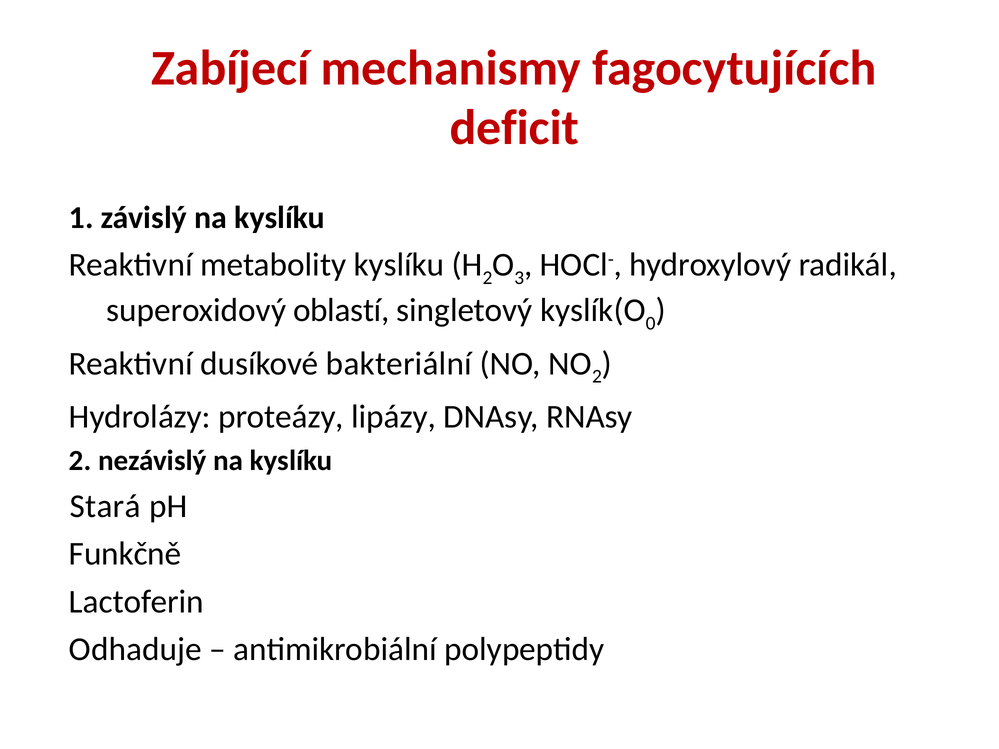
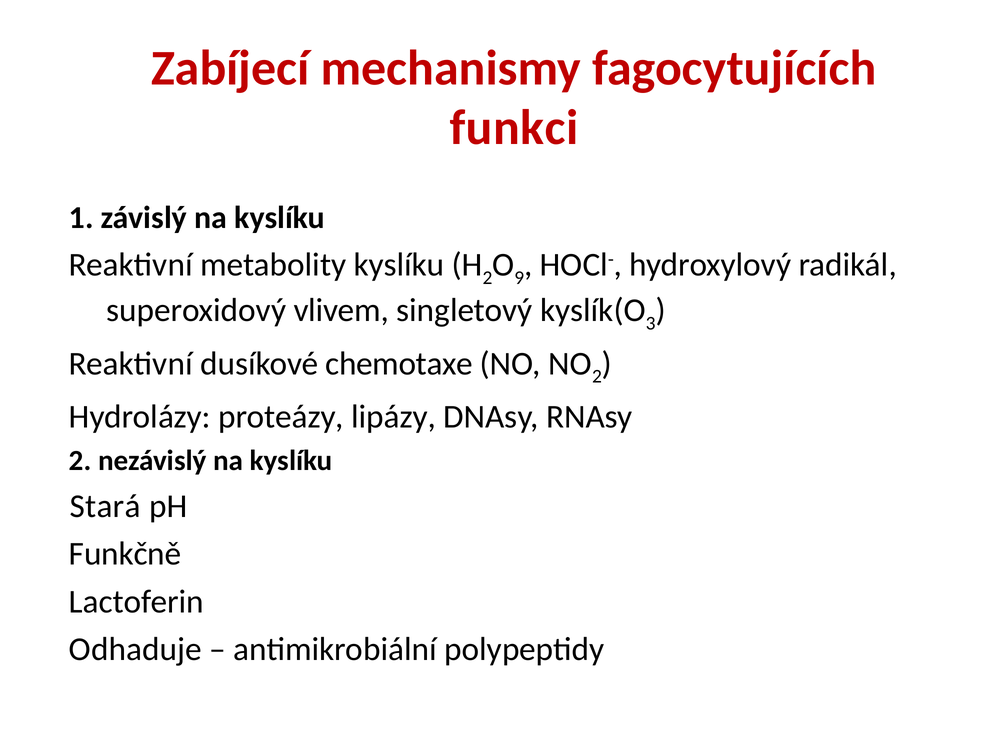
deficit: deficit -> funkci (514, 128)
3: 3 -> 9 (519, 278)
oblastí: oblastí -> vlivem (341, 310)
0: 0 -> 3 (651, 323)
bakteriální: bakteriální -> chemotaxe (399, 364)
